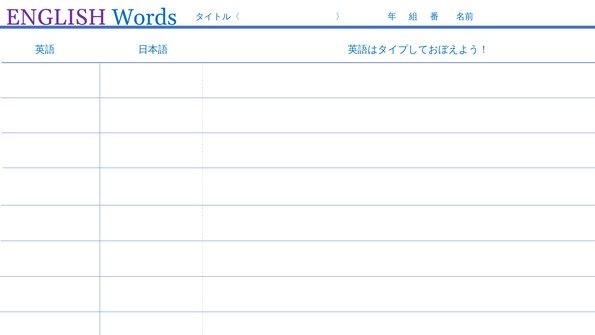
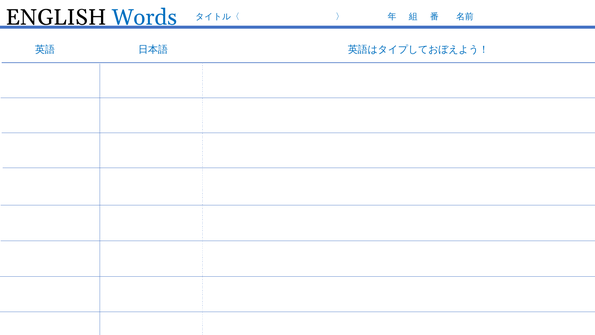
ENGLISH colour: purple -> black (56, 18)
